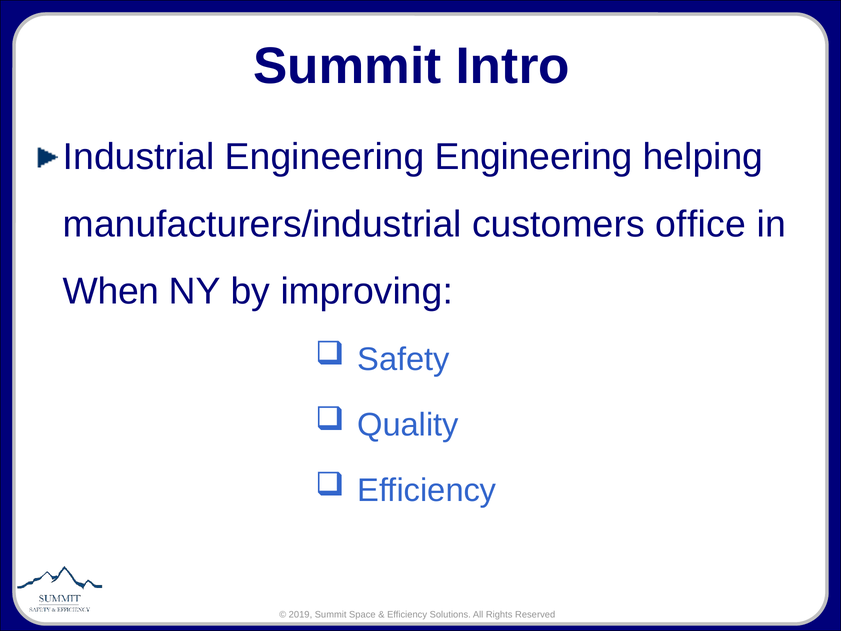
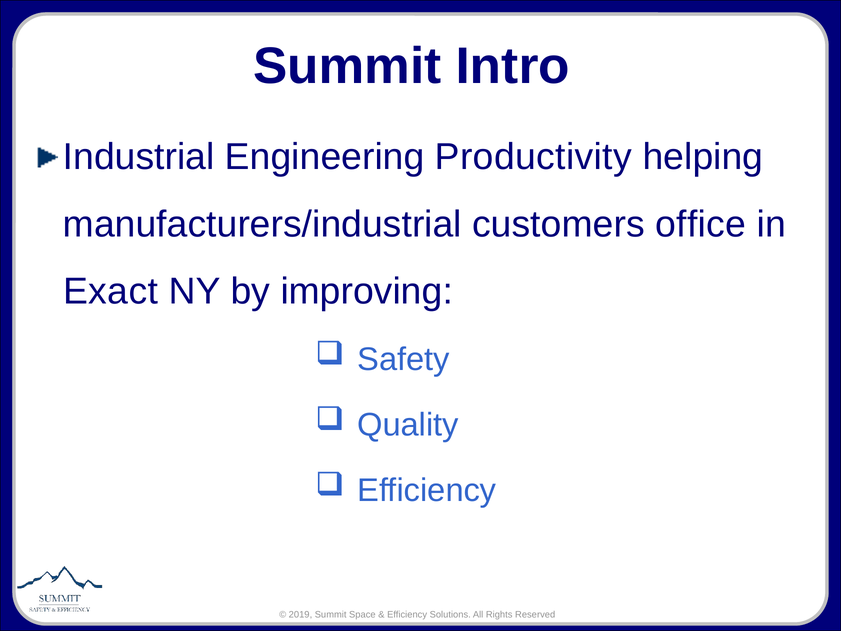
Engineering Engineering: Engineering -> Productivity (533, 157)
When: When -> Exact (111, 291)
